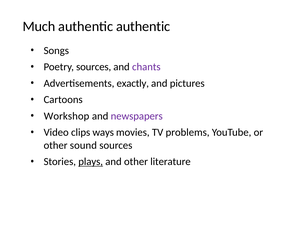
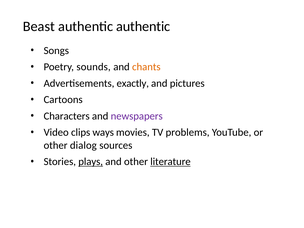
Much: Much -> Beast (39, 26)
Poetry sources: sources -> sounds (94, 67)
chants colour: purple -> orange (146, 67)
Workshop: Workshop -> Characters (67, 116)
sound: sound -> dialog (83, 145)
literature underline: none -> present (170, 162)
